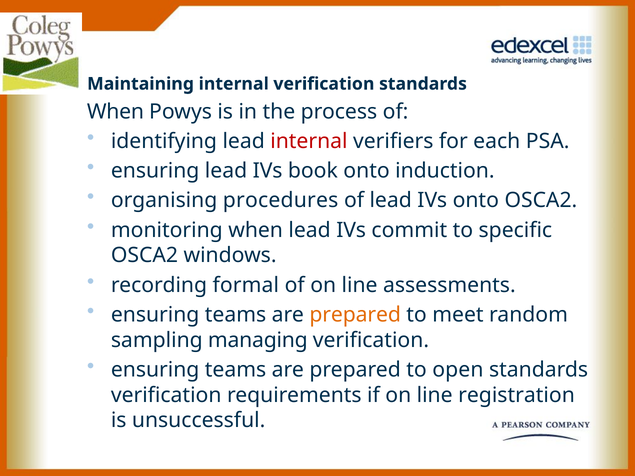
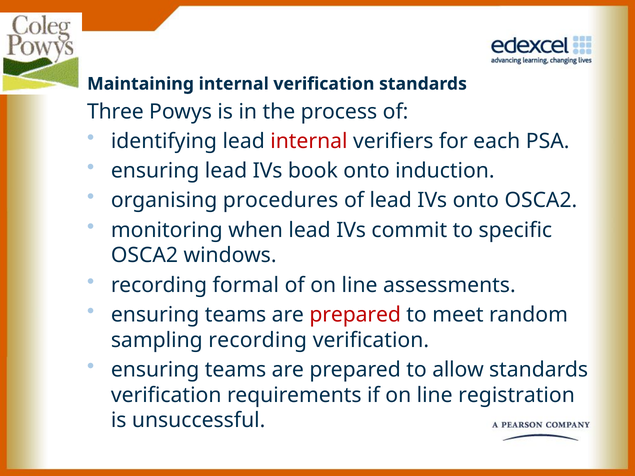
When: When -> Three (115, 112)
prepared colour: orange -> red (355, 315)
sampling managing: managing -> recording (258, 340)
open: open -> allow (458, 370)
